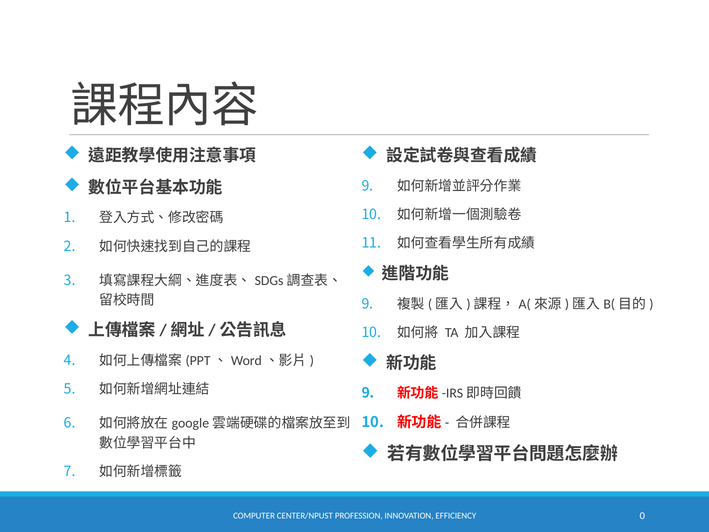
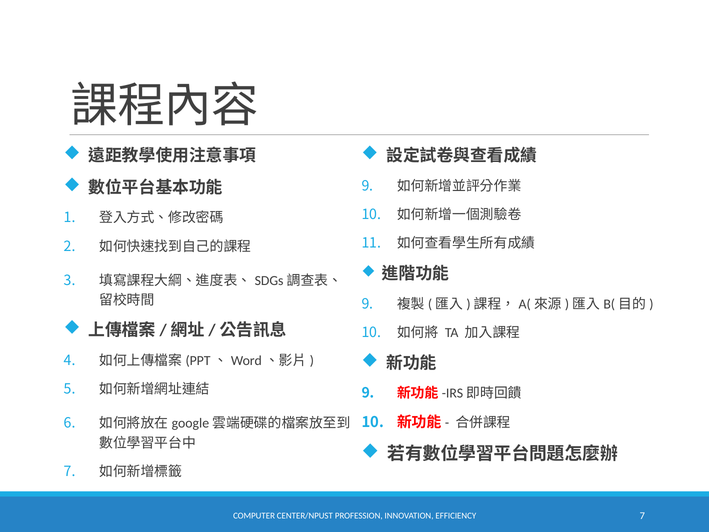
EFFICIENCY 0: 0 -> 7 (642, 516)
